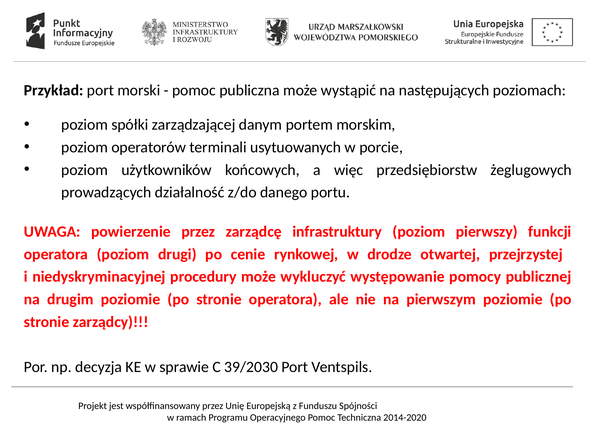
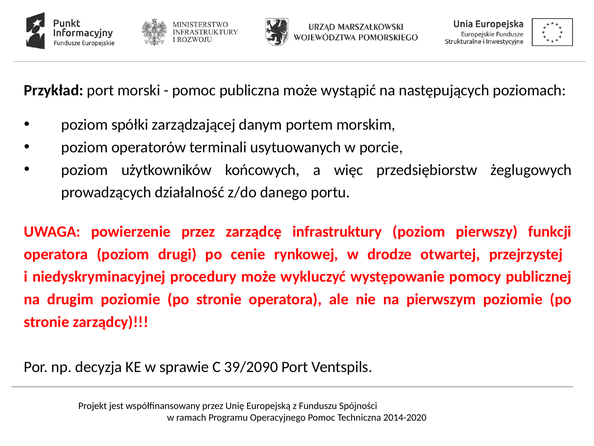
39/2030: 39/2030 -> 39/2090 (251, 367)
